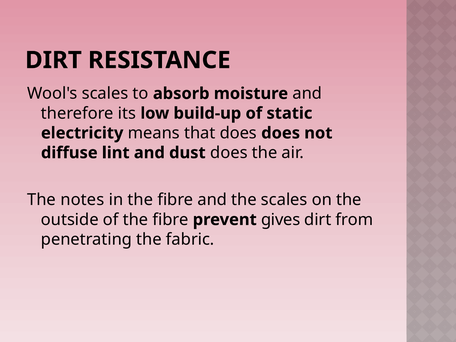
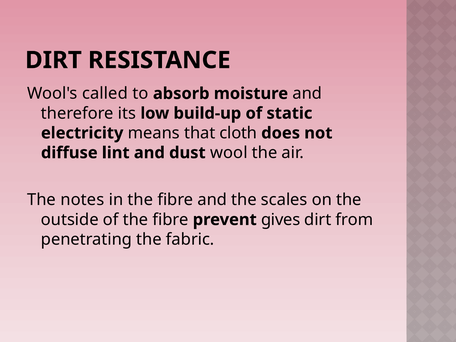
Wool's scales: scales -> called (105, 94)
that does: does -> cloth (238, 133)
dust does: does -> wool (229, 153)
